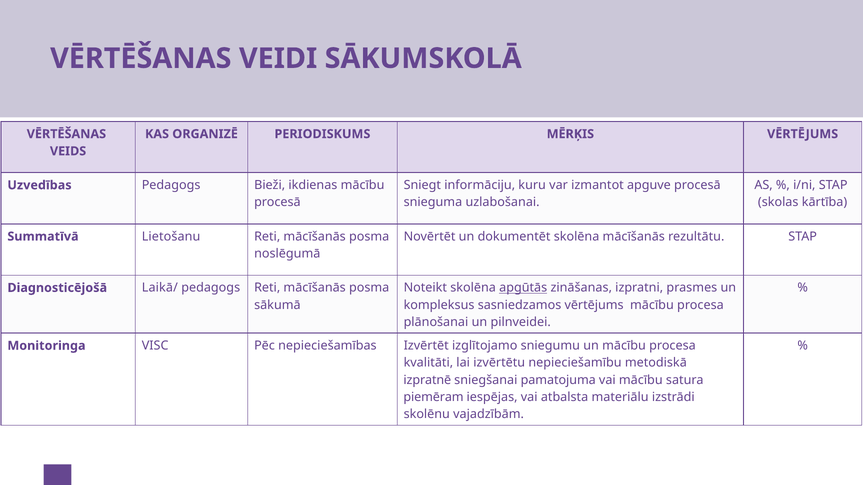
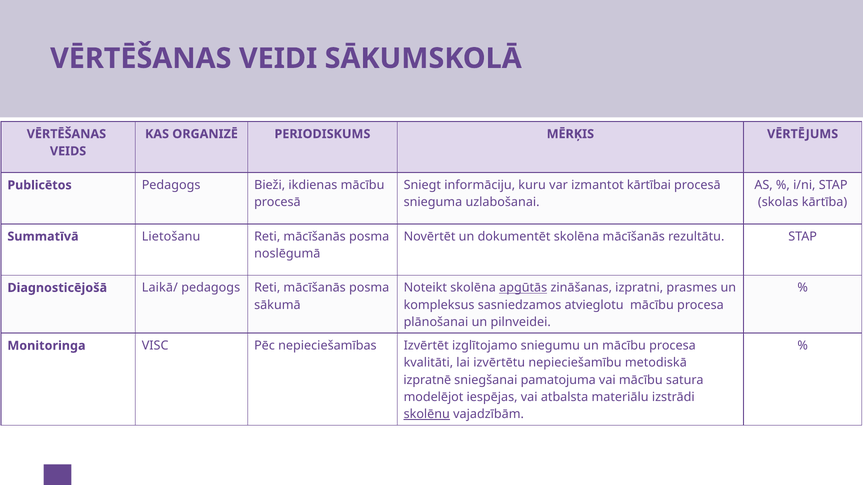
apguve: apguve -> kārtībai (649, 185)
Uzvedības: Uzvedības -> Publicētos (40, 185)
sasniedzamos vērtējums: vērtējums -> atvieglotu (594, 305)
piemēram: piemēram -> modelējot (433, 397)
skolēnu underline: none -> present (427, 415)
